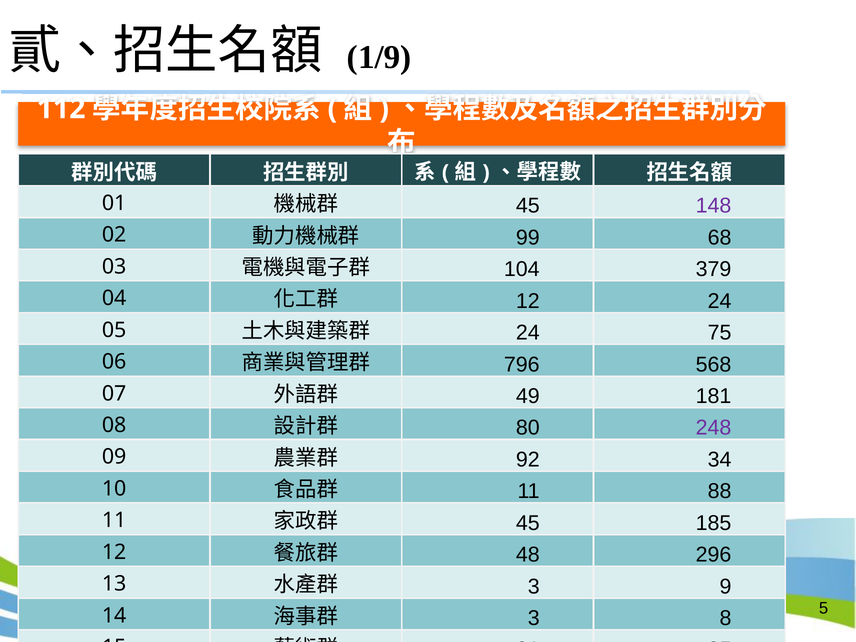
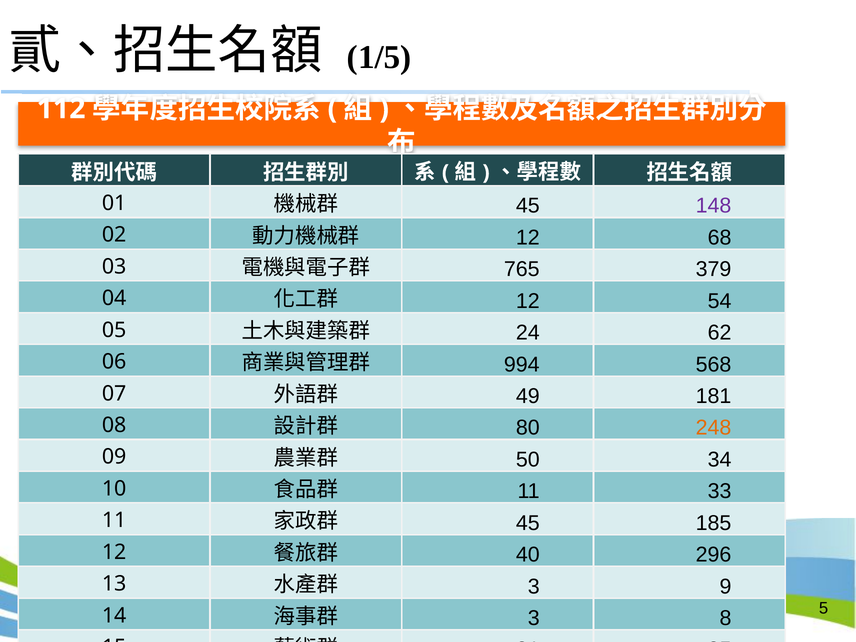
1/9: 1/9 -> 1/5 (379, 57)
99: 99 -> 12 (528, 238)
104: 104 -> 765 (522, 269)
12 24: 24 -> 54 (720, 301)
75: 75 -> 62 (720, 333)
796: 796 -> 994 (522, 364)
248 colour: purple -> orange (714, 428)
92: 92 -> 50 (528, 460)
88: 88 -> 33 (720, 491)
48: 48 -> 40 (528, 555)
